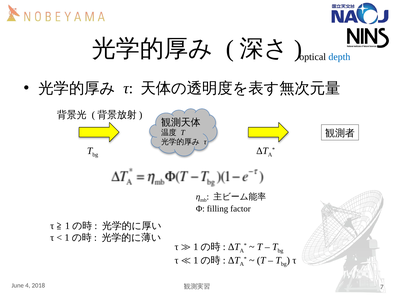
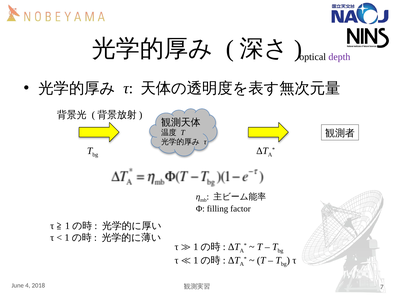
depth colour: blue -> purple (339, 57)
